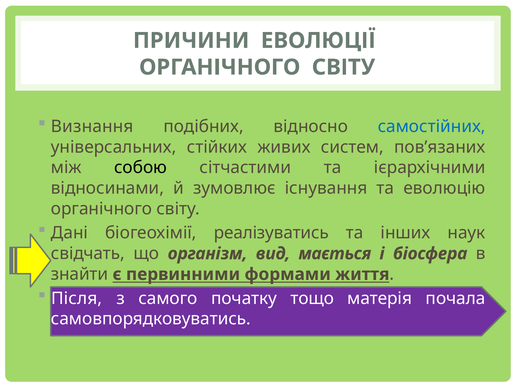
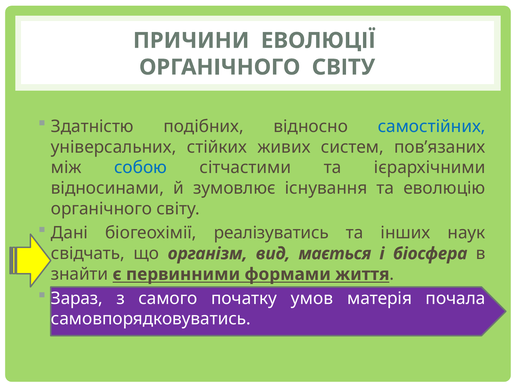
Визнання: Визнання -> Здатністю (92, 126)
собою colour: black -> blue (141, 168)
Після: Після -> Зараз (77, 298)
тощо: тощо -> умов (312, 298)
